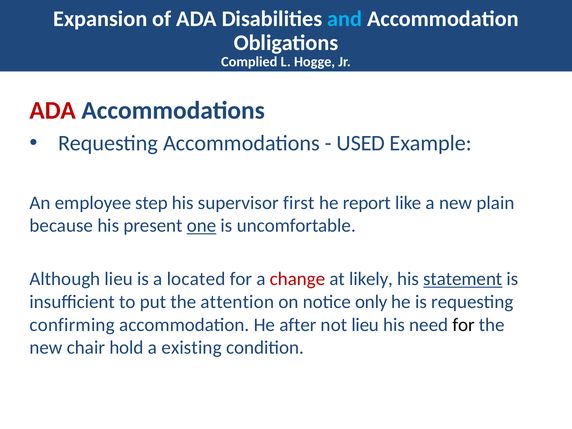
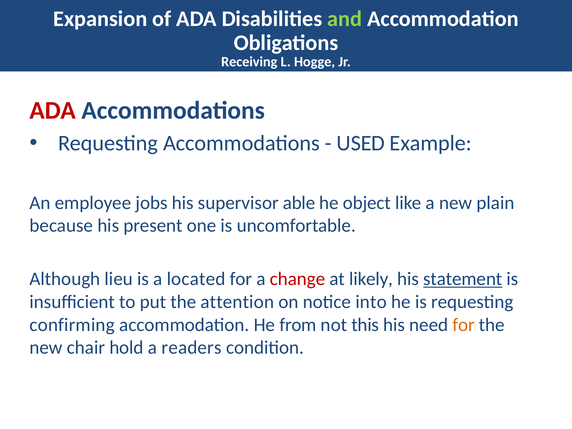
and colour: light blue -> light green (345, 19)
Complied: Complied -> Receiving (249, 62)
step: step -> jobs (151, 203)
first: first -> able (299, 203)
report: report -> object (367, 203)
one underline: present -> none (202, 226)
only: only -> into (371, 302)
after: after -> from (298, 325)
not lieu: lieu -> this (365, 325)
for colour: black -> orange (464, 325)
existing: existing -> readers (192, 348)
